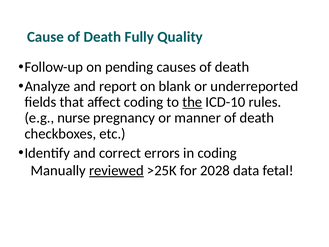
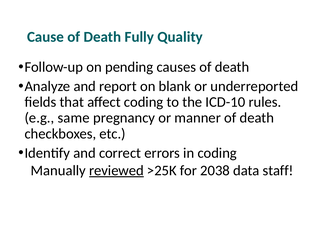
the underline: present -> none (192, 102)
nurse: nurse -> same (74, 118)
2028: 2028 -> 2038 (215, 170)
fetal: fetal -> staff (278, 170)
